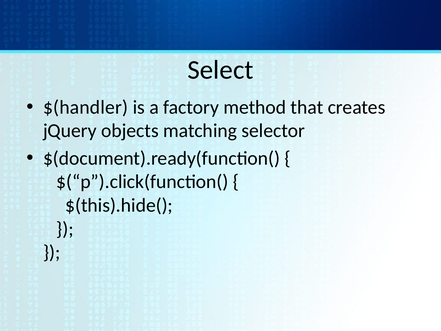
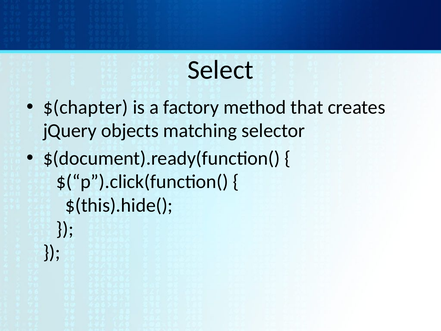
$(handler: $(handler -> $(chapter (86, 107)
